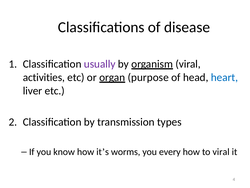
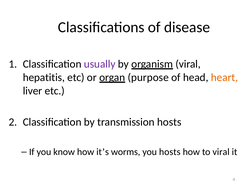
activities: activities -> hepatitis (44, 77)
heart colour: blue -> orange (224, 77)
transmission types: types -> hosts (169, 122)
you every: every -> hosts (170, 152)
